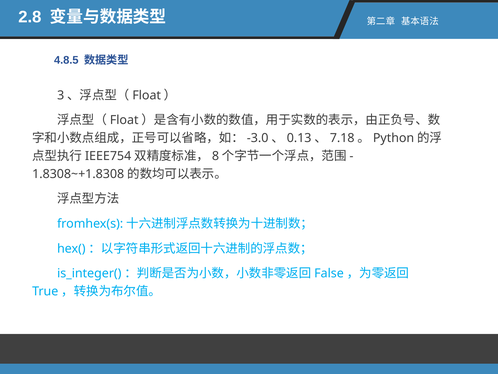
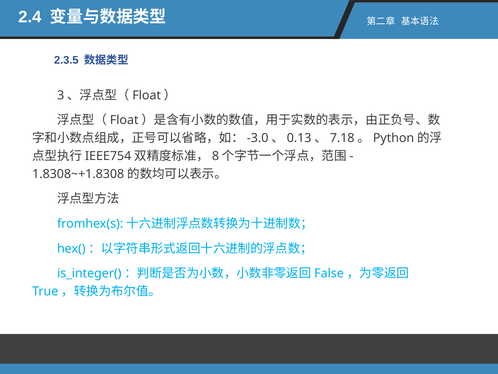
2.8: 2.8 -> 2.4 (30, 17)
4.8.5: 4.8.5 -> 2.3.5 (66, 60)
